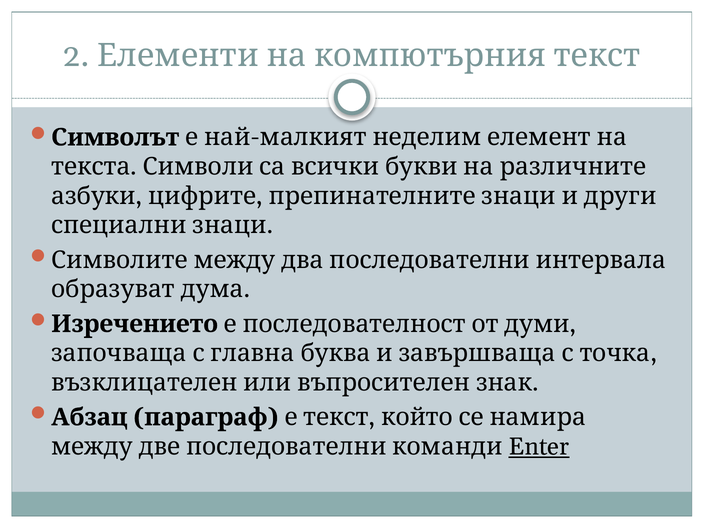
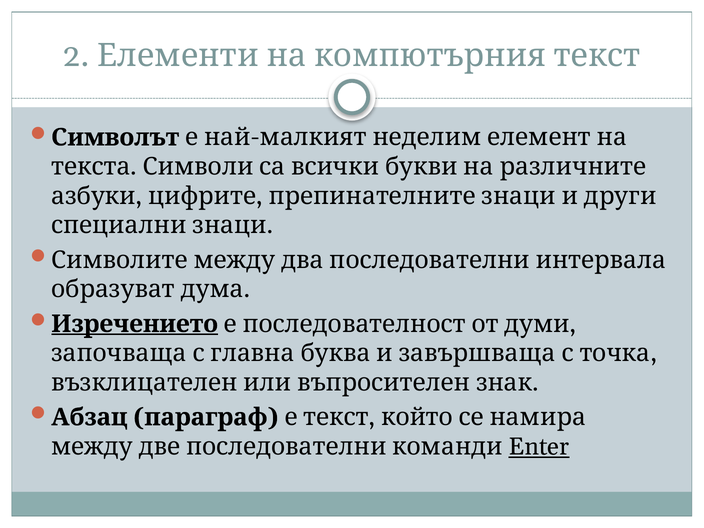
Изречението underline: none -> present (135, 324)
